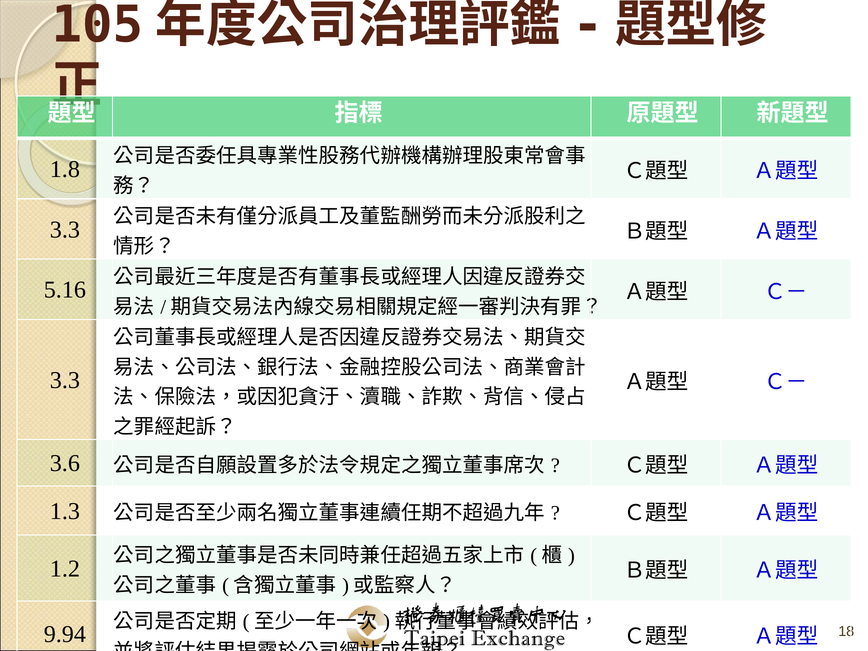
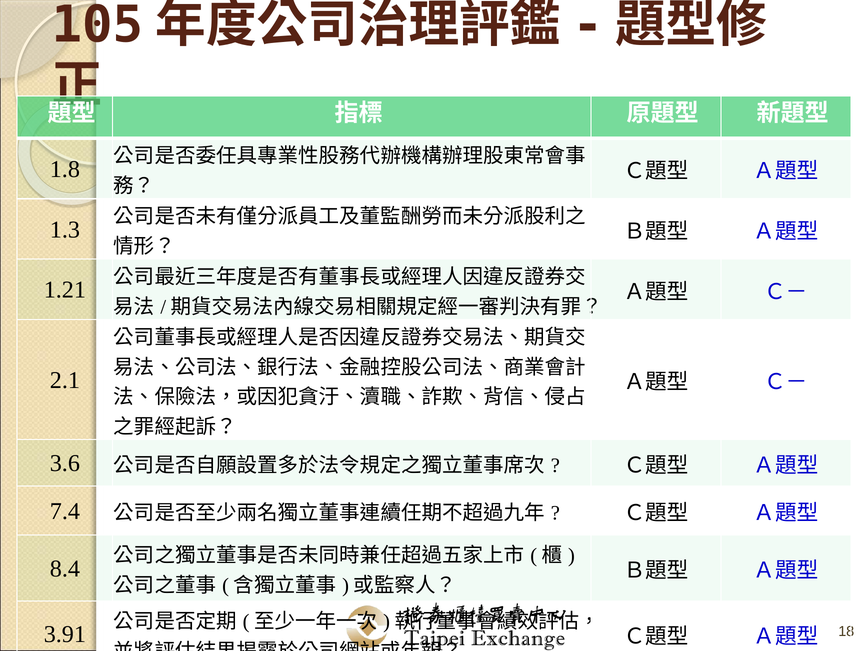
3.3: 3.3 -> 1.3 (65, 230)
5.16: 5.16 -> 1.21 (65, 290)
3.3: 3.3 -> 2.1 (65, 380)
1.3: 1.3 -> 7.4 (65, 511)
1.2: 1.2 -> 8.4 (65, 569)
9.94: 9.94 -> 3.91 (65, 634)
